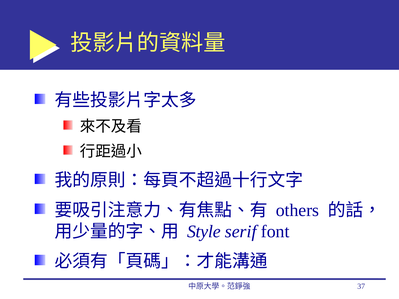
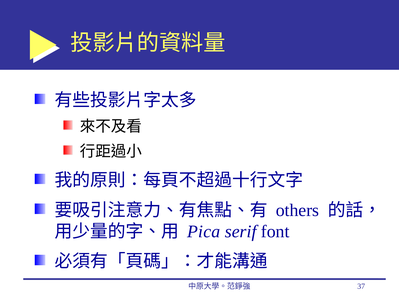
Style: Style -> Pica (204, 232)
